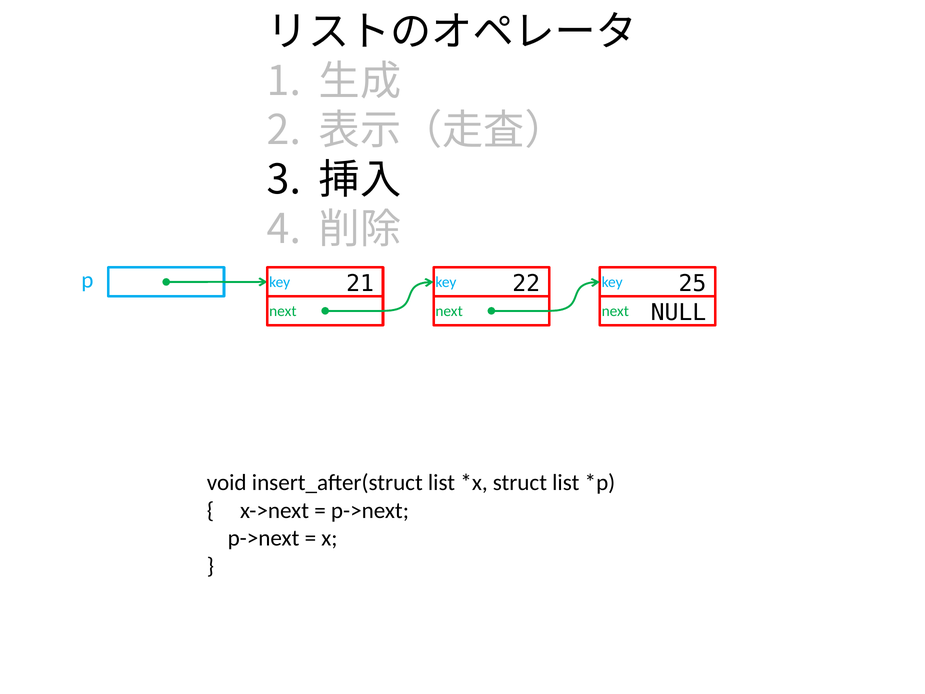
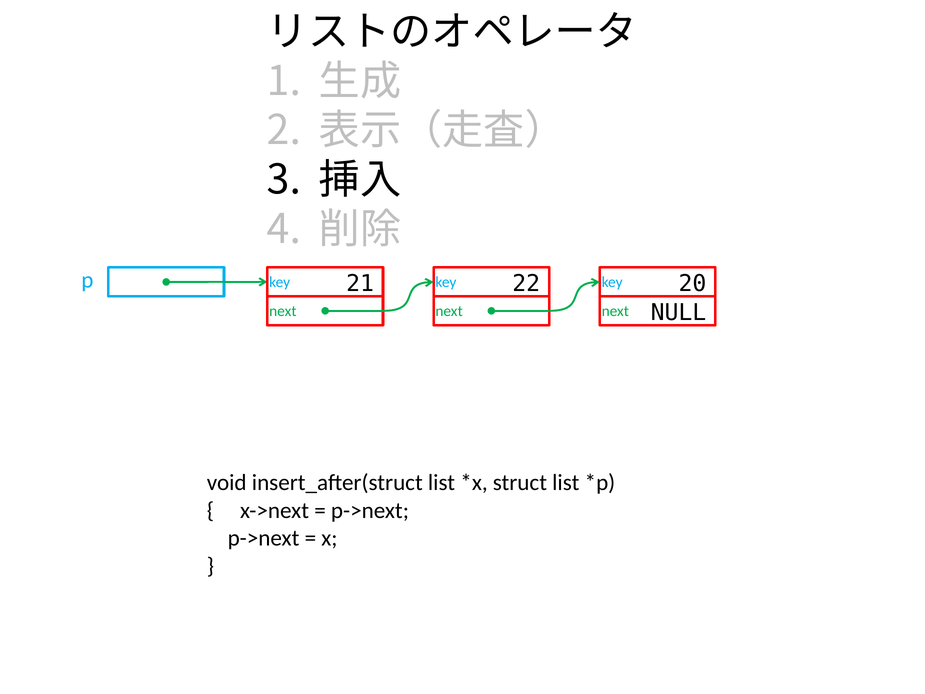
25: 25 -> 20 (692, 283)
